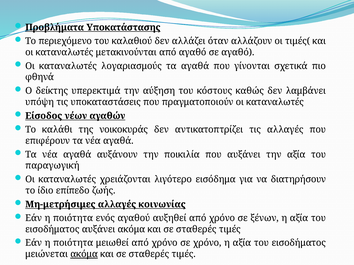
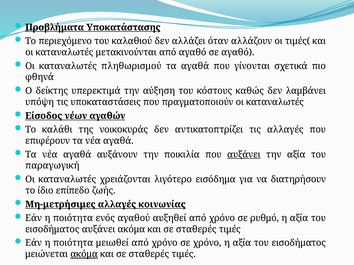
λογαριασμούς: λογαριασμούς -> πληθωρισμού (131, 66)
αυξάνει underline: none -> present (244, 155)
ξένων: ξένων -> ρυθμό (265, 218)
